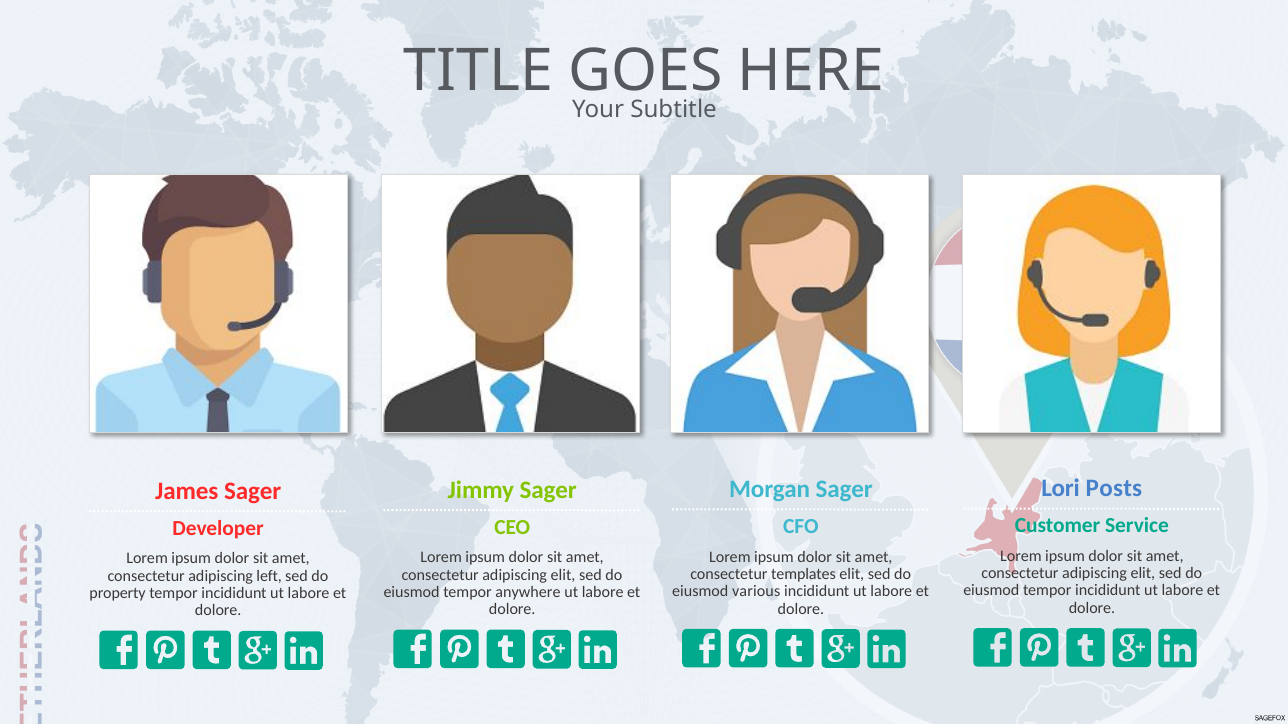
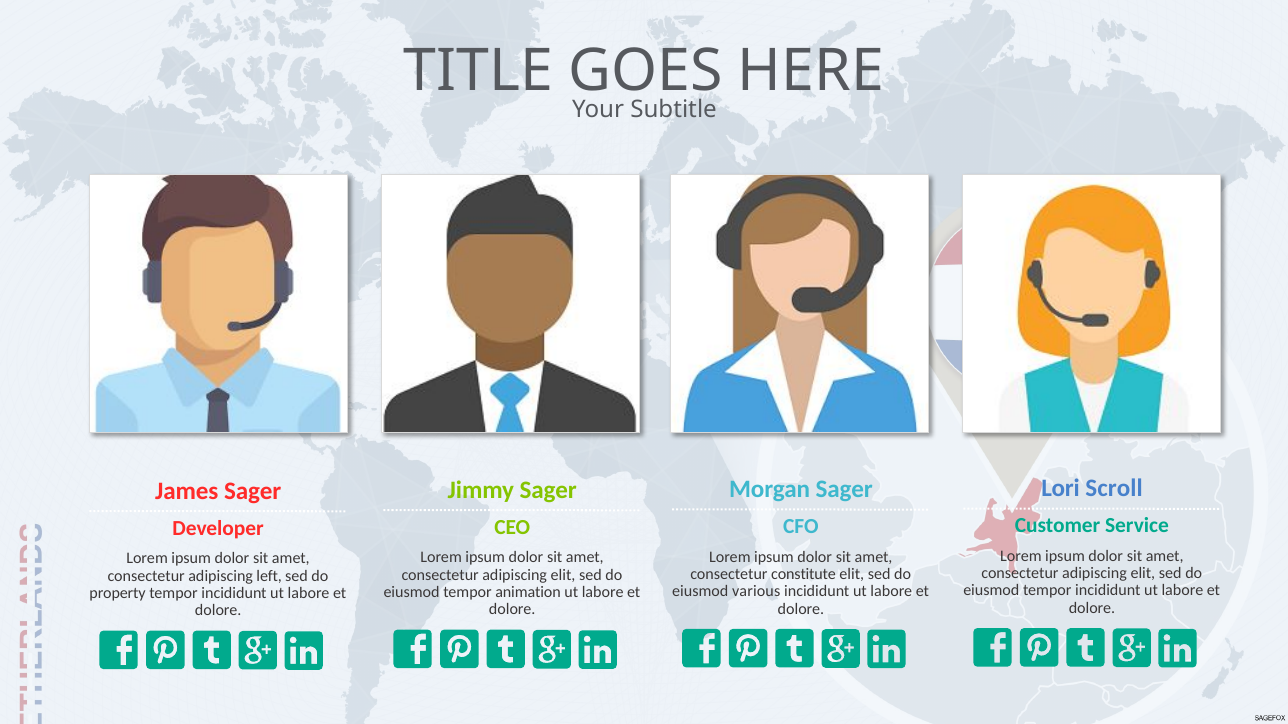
Posts: Posts -> Scroll (1114, 489)
templates: templates -> constitute (804, 574)
anywhere: anywhere -> animation (528, 593)
